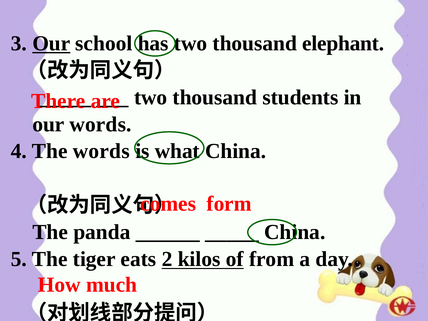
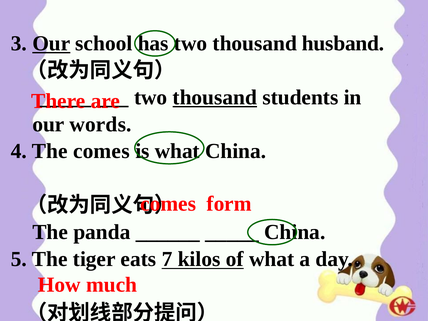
elephant: elephant -> husband (343, 43)
thousand underline: none -> present (215, 97)
The words: words -> comes (101, 151)
2: 2 -> 7 (167, 259)
of from: from -> what (272, 259)
